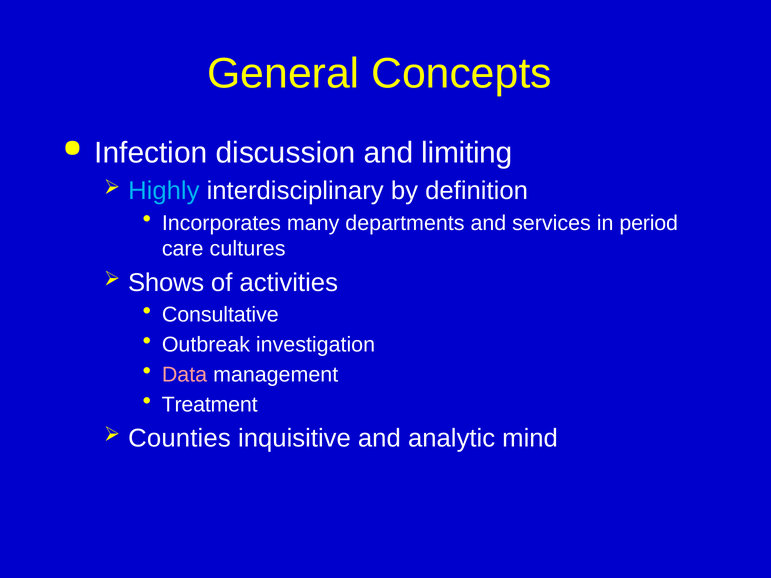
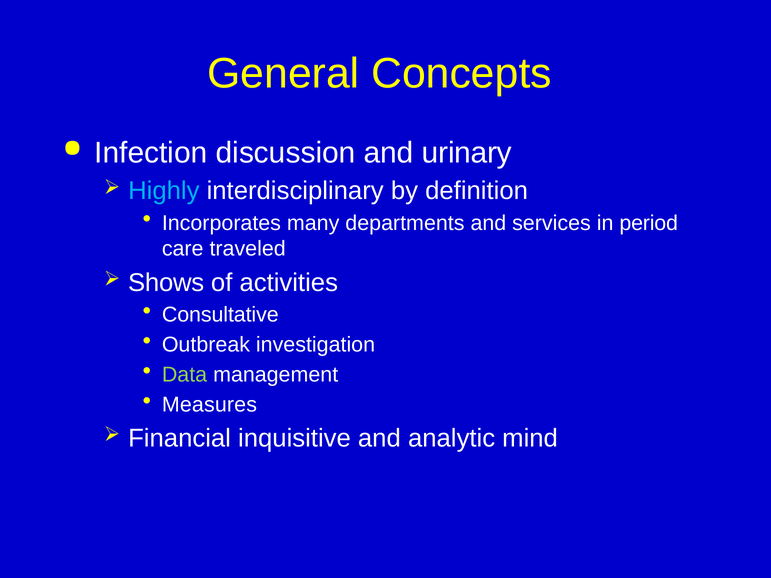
limiting: limiting -> urinary (467, 153)
cultures: cultures -> traveled (248, 249)
Data colour: pink -> light green (185, 375)
Treatment: Treatment -> Measures (209, 405)
Counties: Counties -> Financial (180, 439)
